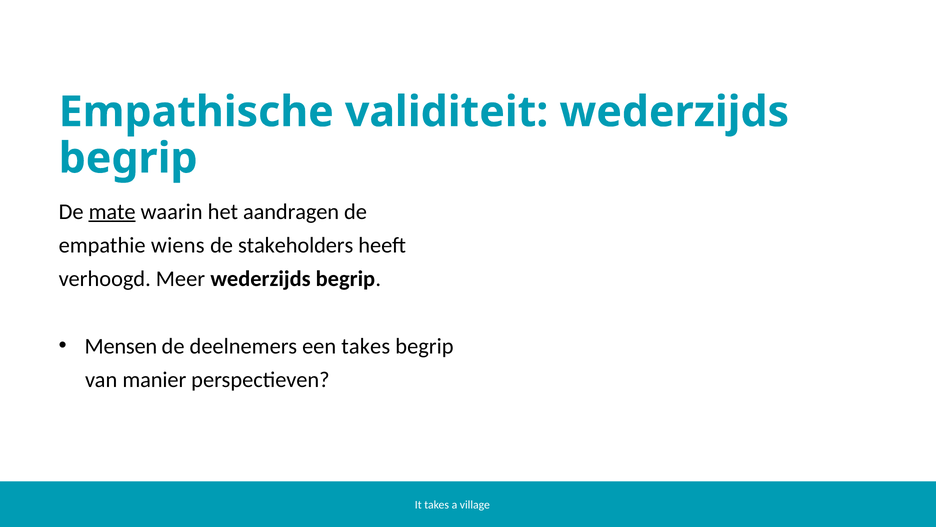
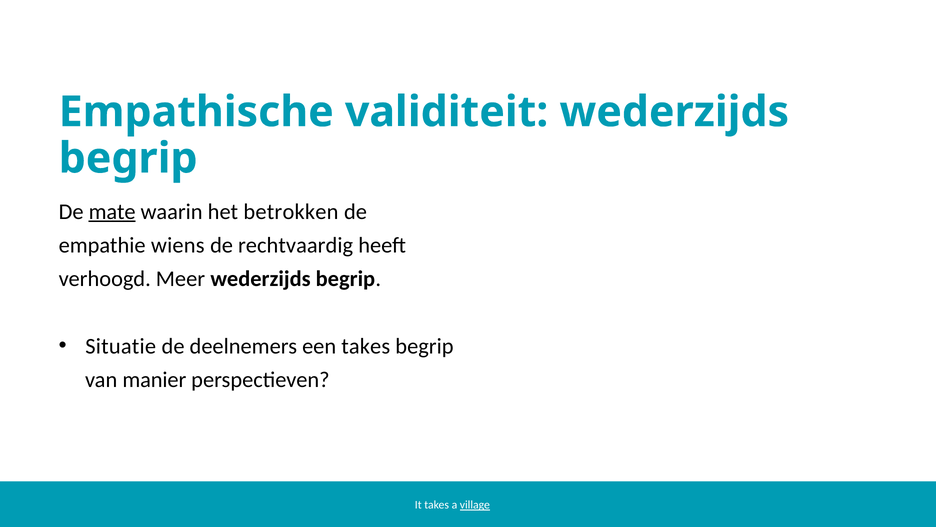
aandragen: aandragen -> betrokken (291, 211)
stakeholders: stakeholders -> rechtvaardig (296, 245)
Mensen: Mensen -> Situatie (121, 346)
village underline: none -> present (475, 504)
